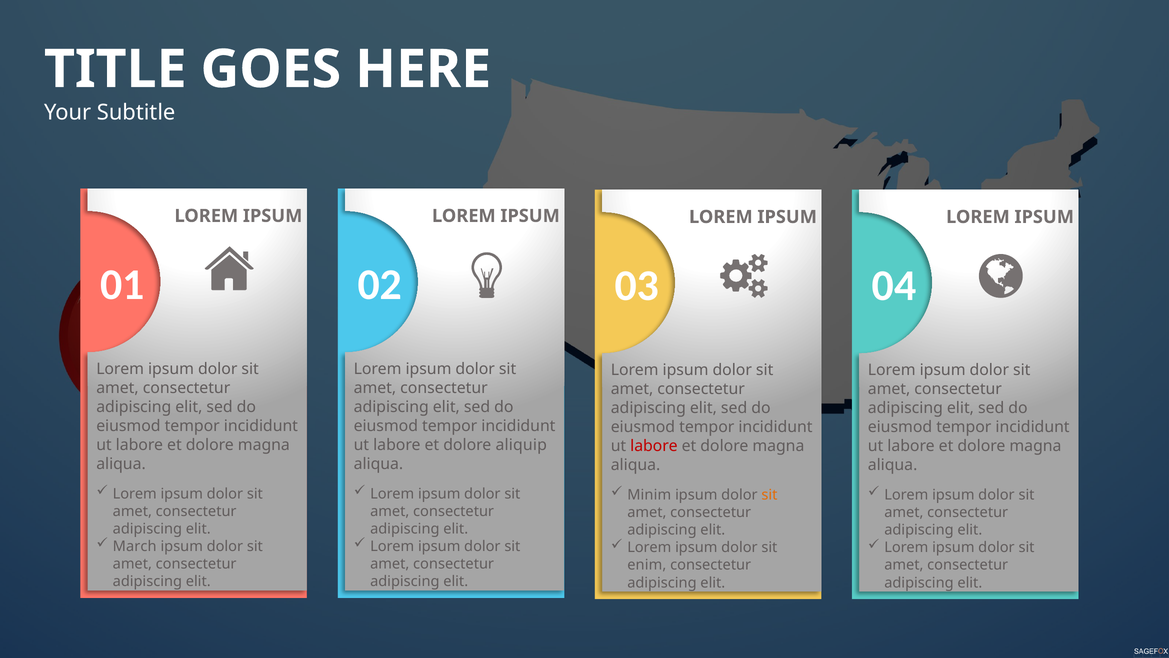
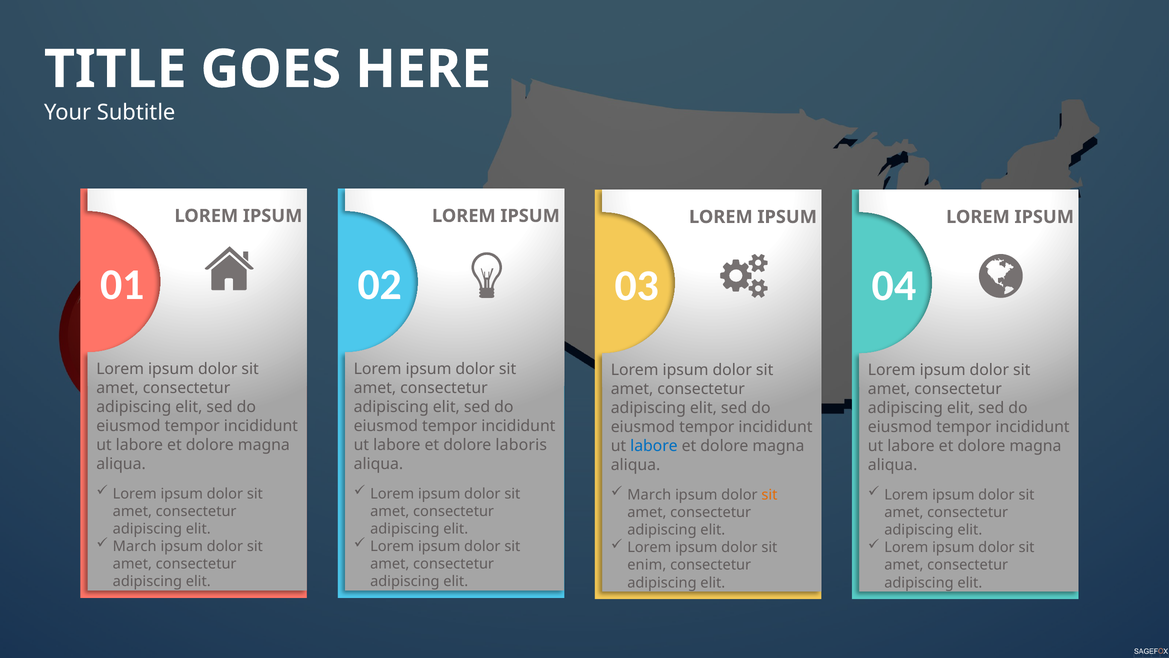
aliquip: aliquip -> laboris (521, 445)
labore colour: red -> blue (654, 446)
Minim: Minim -> March (649, 495)
